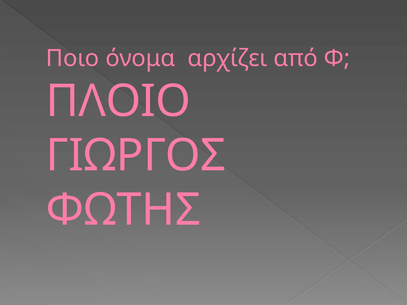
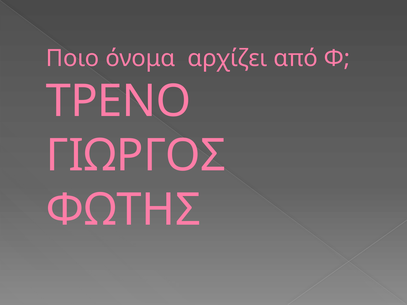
ΠΛΟΙΟ: ΠΛΟΙΟ -> ΤΡΕΝΟ (118, 101)
